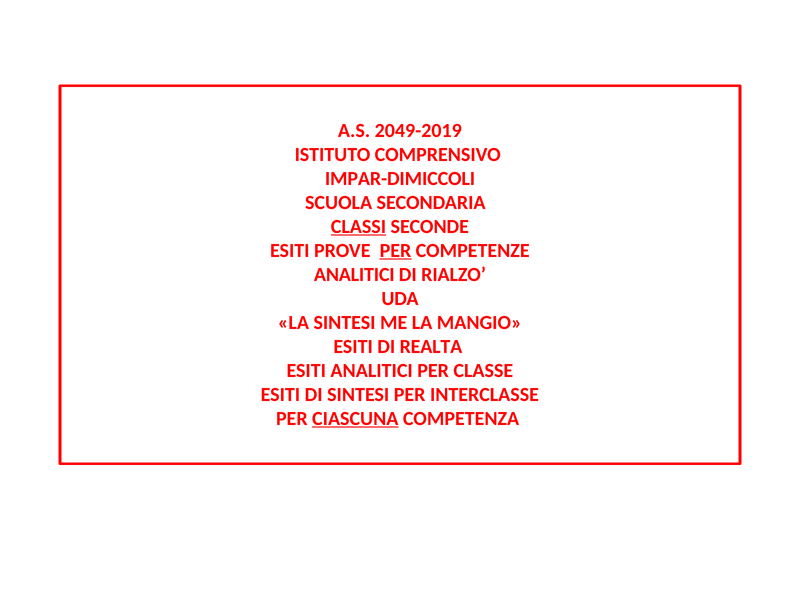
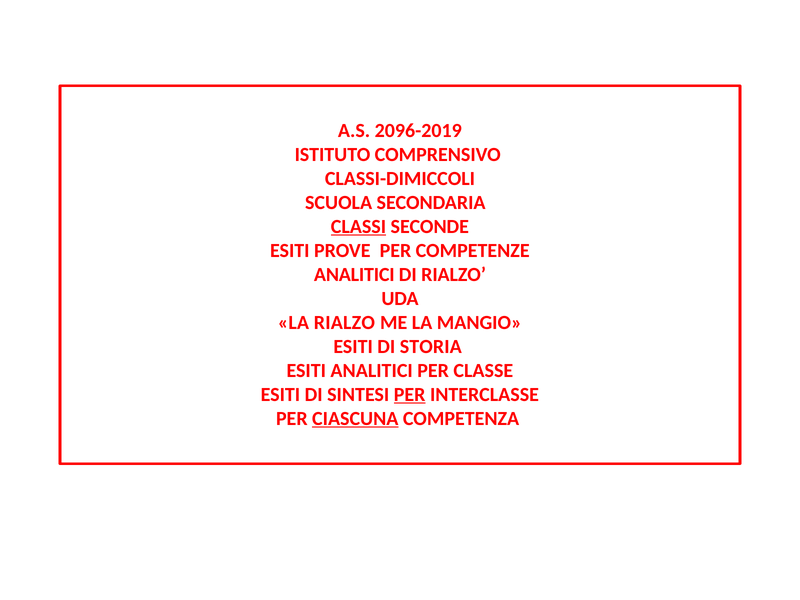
2049-2019: 2049-2019 -> 2096-2019 (418, 131)
IMPAR-DIMICCOLI: IMPAR-DIMICCOLI -> CLASSI-DIMICCOLI (400, 179)
PER underline: present -> none (395, 251)
LA SINTESI: SINTESI -> RIALZO (344, 323)
REALTA: REALTA -> STORIA (431, 347)
PER underline: none -> present (410, 395)
